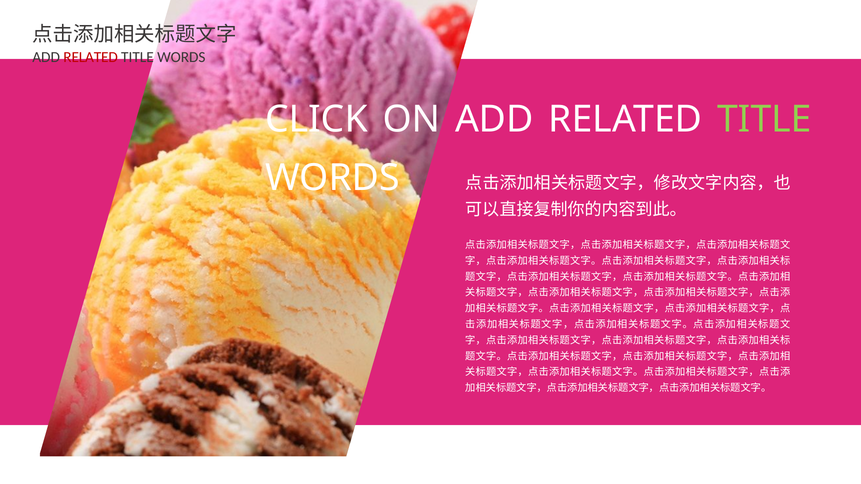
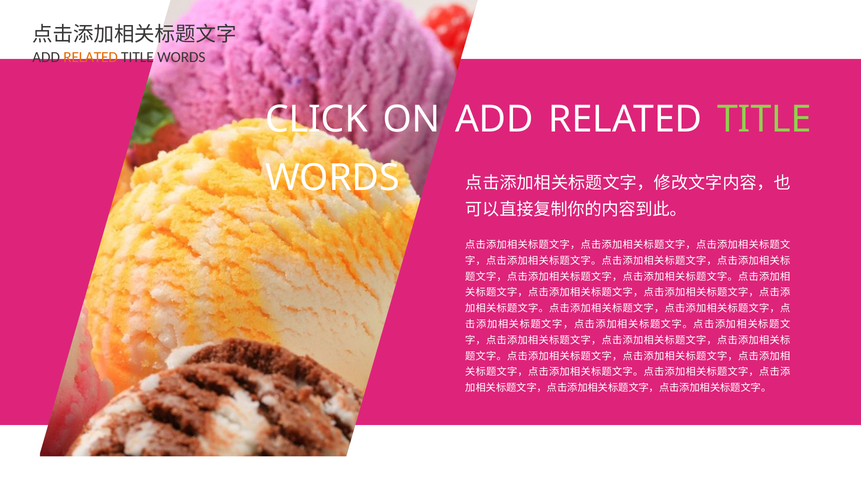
RELATED colour: red -> orange (91, 57)
